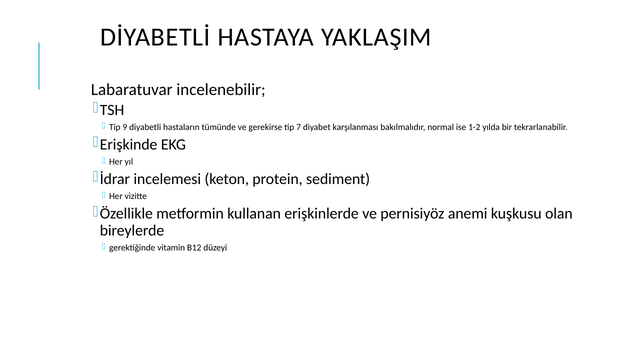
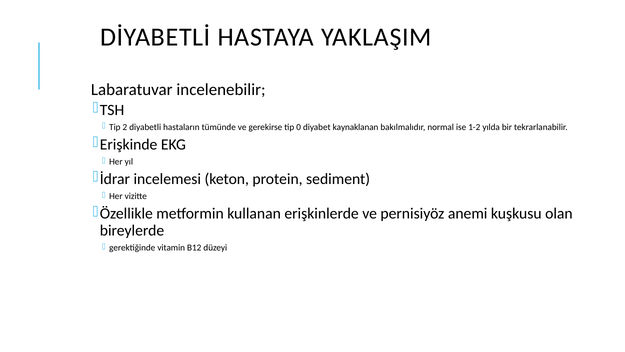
9: 9 -> 2 (125, 127)
7: 7 -> 0 (299, 127)
karşılanması: karşılanması -> kaynaklanan (356, 127)
